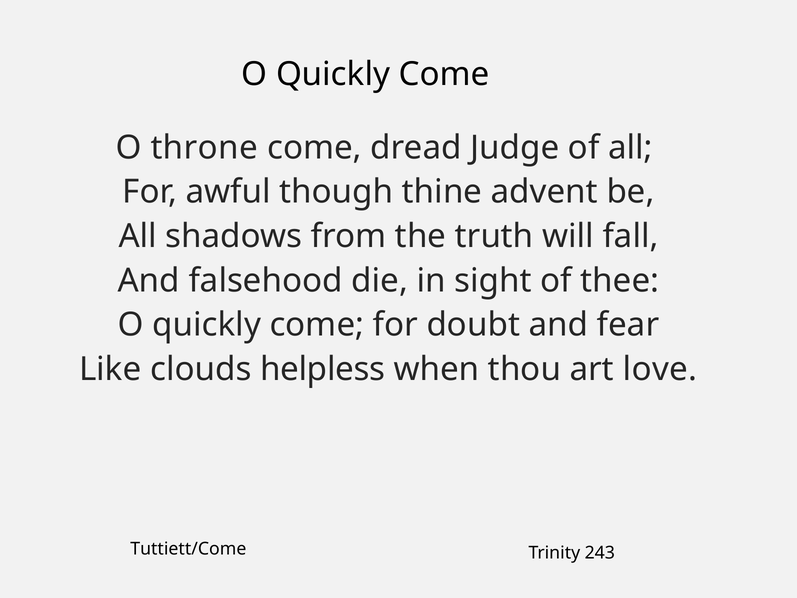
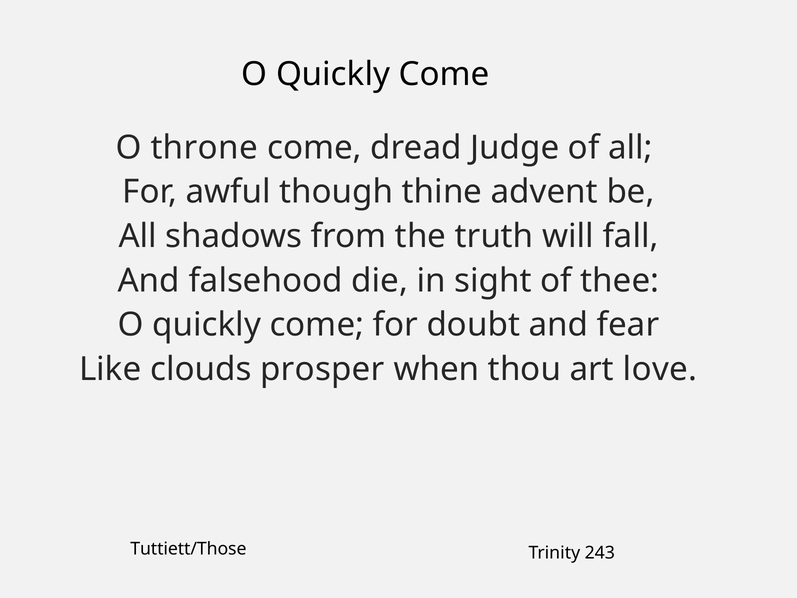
helpless: helpless -> prosper (322, 369)
Tuttiett/Come: Tuttiett/Come -> Tuttiett/Those (188, 549)
